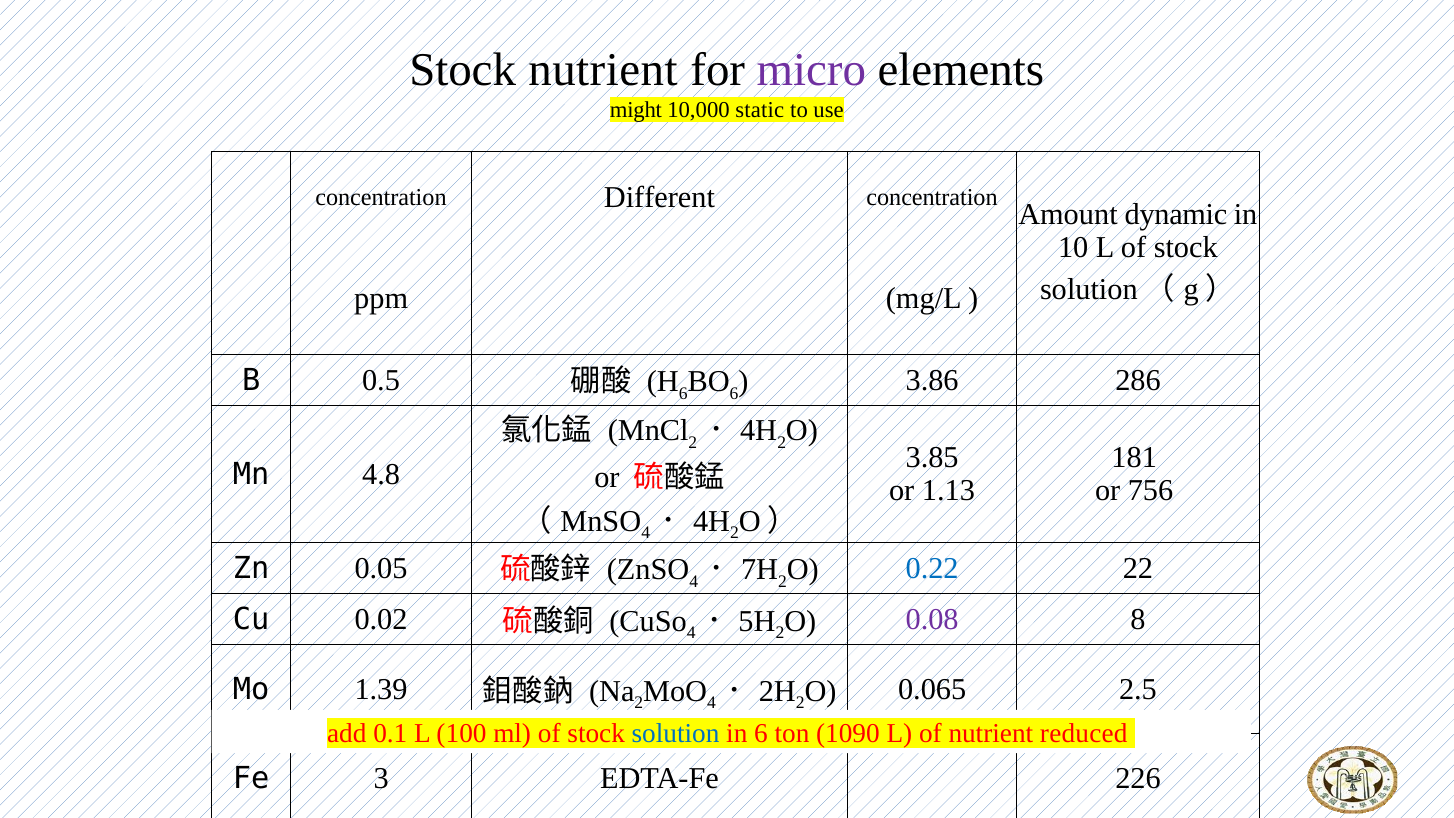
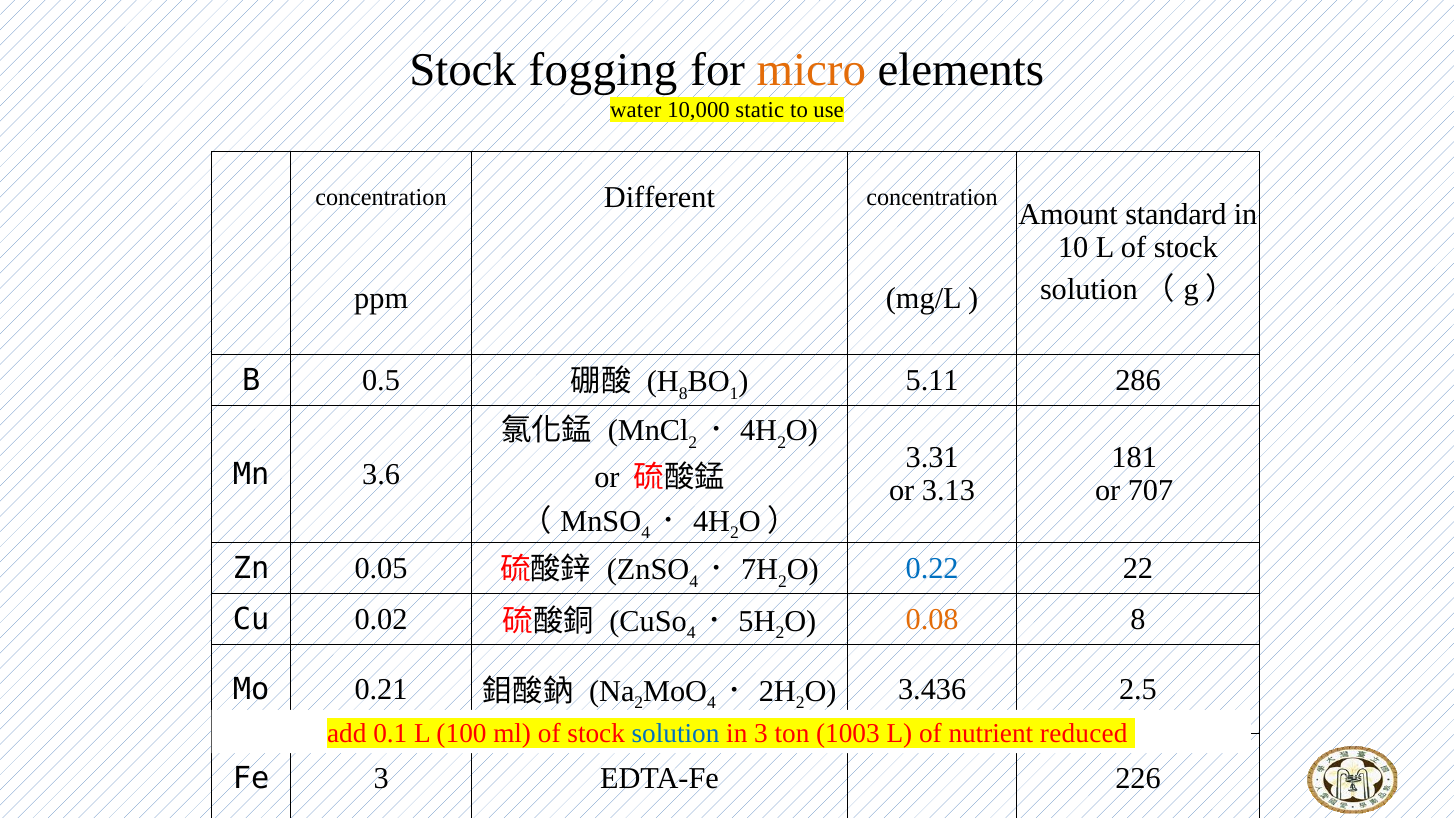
Stock nutrient: nutrient -> fogging (603, 70)
micro colour: purple -> orange (811, 70)
might: might -> water (636, 110)
dynamic: dynamic -> standard (1176, 214)
6: 6 -> 8 (683, 393)
6: 6 -> 1 (734, 393)
3.86: 3.86 -> 5.11 (932, 380)
3.85: 3.85 -> 3.31 (932, 457)
4.8: 4.8 -> 3.6 (381, 474)
1.13: 1.13 -> 3.13 (948, 491)
756: 756 -> 707 (1151, 491)
0.08 colour: purple -> orange (932, 619)
1.39: 1.39 -> 0.21 (381, 689)
0.065: 0.065 -> 3.436 (932, 689)
in 6: 6 -> 3 (761, 733)
1090: 1090 -> 1003 (848, 733)
